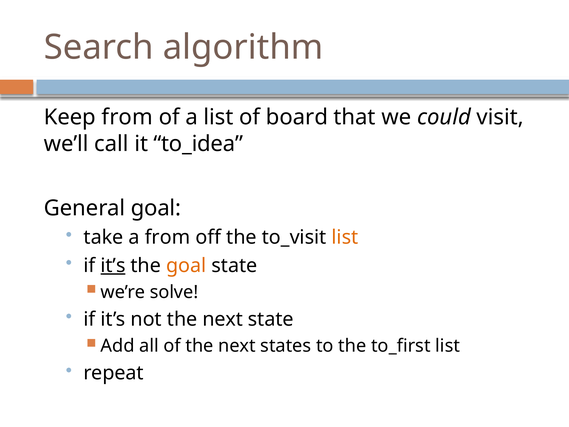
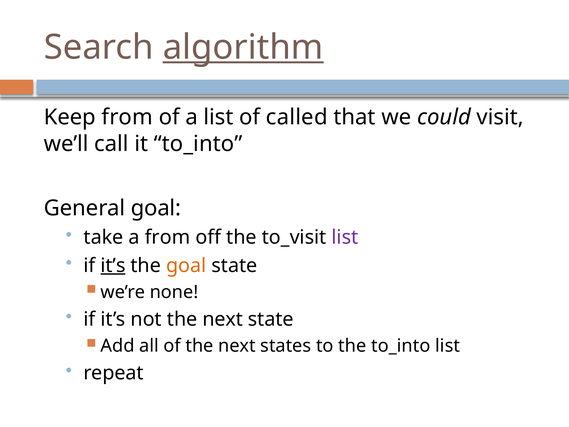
algorithm underline: none -> present (243, 47)
board: board -> called (297, 117)
it to_idea: to_idea -> to_into (198, 144)
list colour: orange -> purple (345, 237)
solve: solve -> none (174, 292)
the to_first: to_first -> to_into (401, 346)
